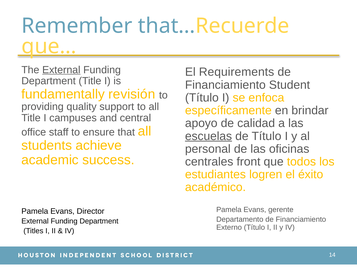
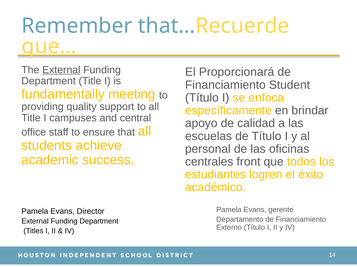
Requirements: Requirements -> Proporcionará (237, 72)
revisión: revisión -> meeting (132, 95)
escuelas underline: present -> none (209, 136)
